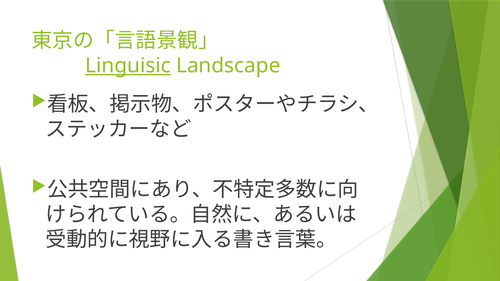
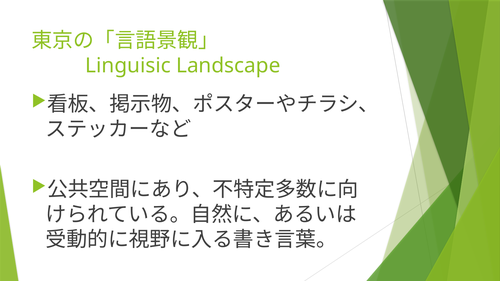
Linguisic underline: present -> none (128, 66)
